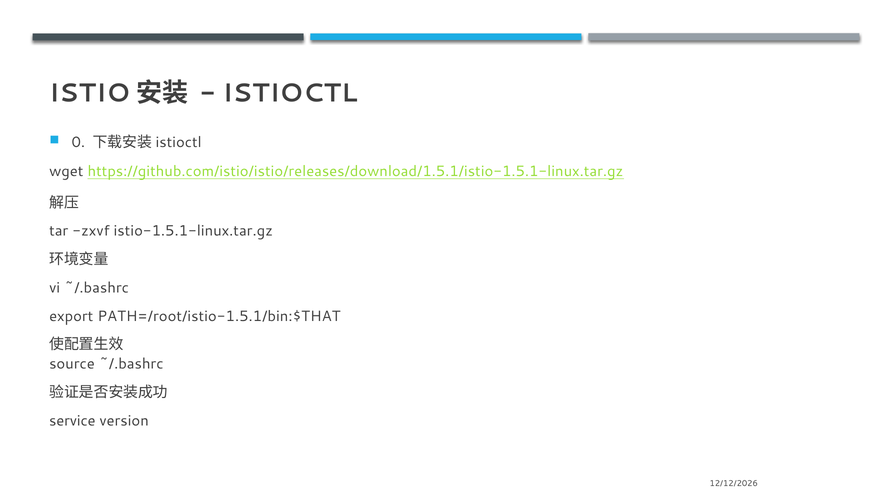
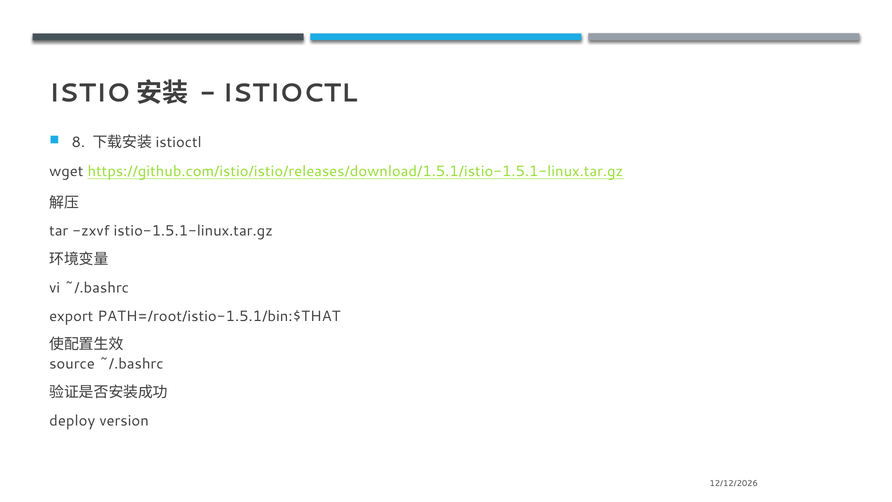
0: 0 -> 8 (78, 142)
service: service -> deploy (72, 421)
